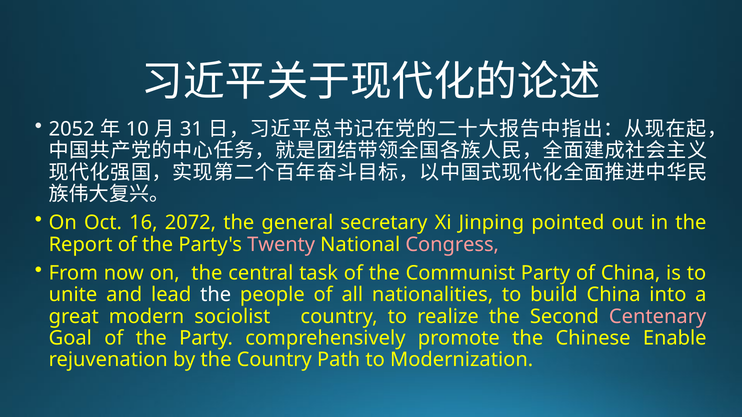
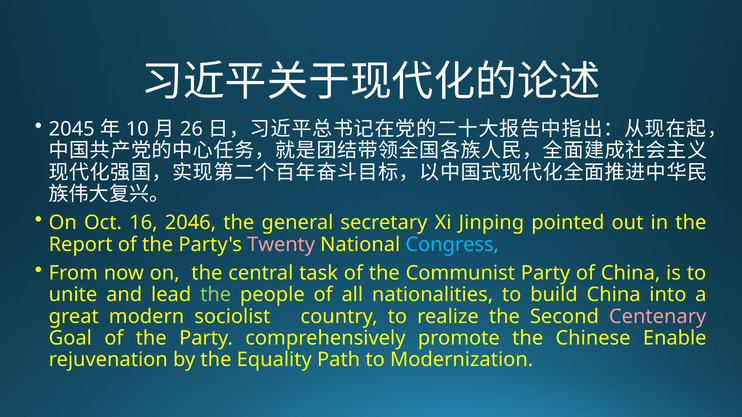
2052: 2052 -> 2045 (72, 129)
31: 31 -> 26 (191, 129)
2072: 2072 -> 2046 (190, 223)
Congress colour: pink -> light blue (452, 245)
the colour: white -> light green (216, 295)
the Country: Country -> Equality (274, 360)
